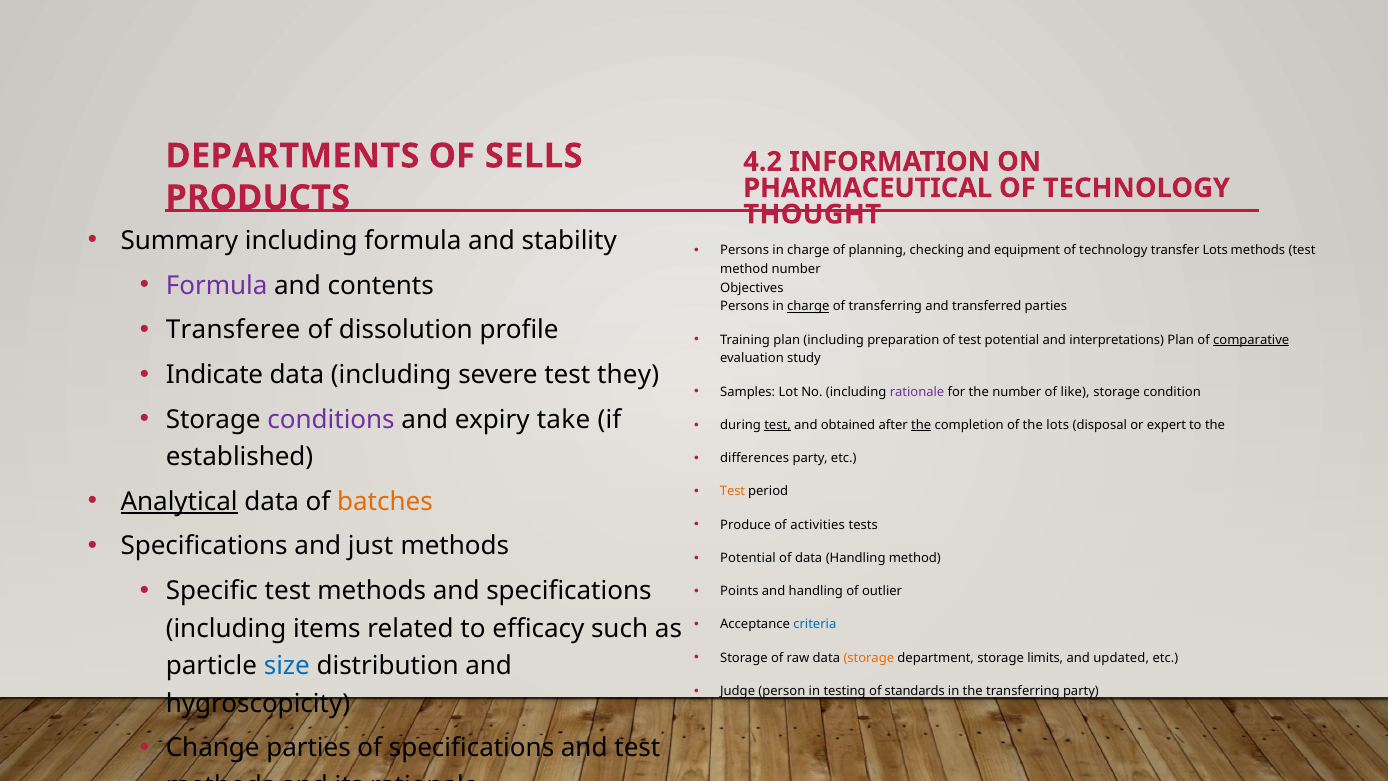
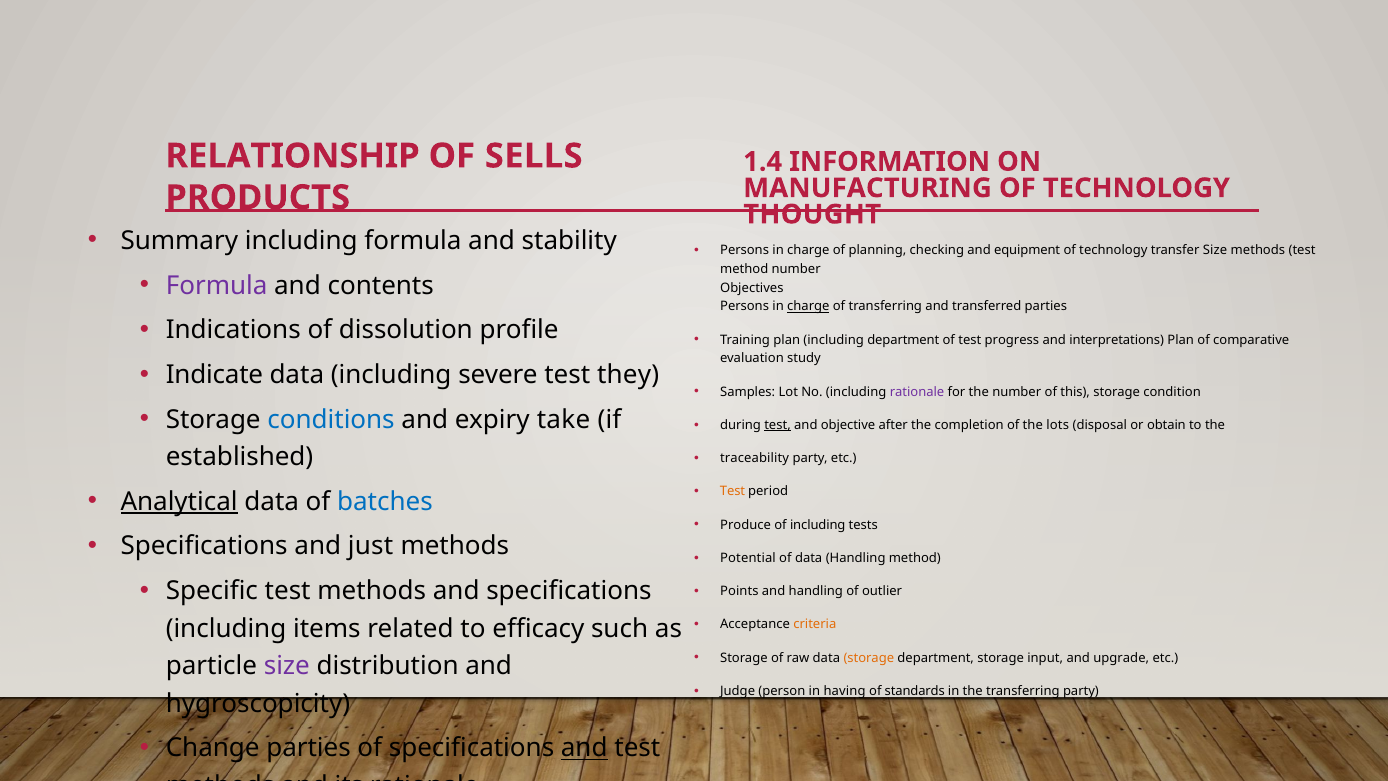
DEPARTMENTS: DEPARTMENTS -> RELATIONSHIP (293, 156)
4.2: 4.2 -> 1.4 (763, 162)
PHARMACEUTICAL: PHARMACEUTICAL -> MANUFACTURING (868, 188)
transfer Lots: Lots -> Size (1215, 250)
Transferee: Transferee -> Indications (233, 330)
including preparation: preparation -> department (903, 340)
test potential: potential -> progress (1012, 340)
comparative underline: present -> none (1251, 340)
like: like -> this (1075, 392)
conditions colour: purple -> blue (331, 419)
obtained: obtained -> objective (848, 425)
the underline: present -> none (921, 425)
expert: expert -> obtain (1166, 425)
differences: differences -> traceability (755, 458)
batches colour: orange -> blue (385, 501)
of activities: activities -> including (818, 525)
criteria colour: blue -> orange (815, 624)
limits: limits -> input (1045, 658)
updated: updated -> upgrade (1121, 658)
size colour: blue -> purple (287, 666)
testing: testing -> having (845, 691)
and underline: none -> present (584, 748)
